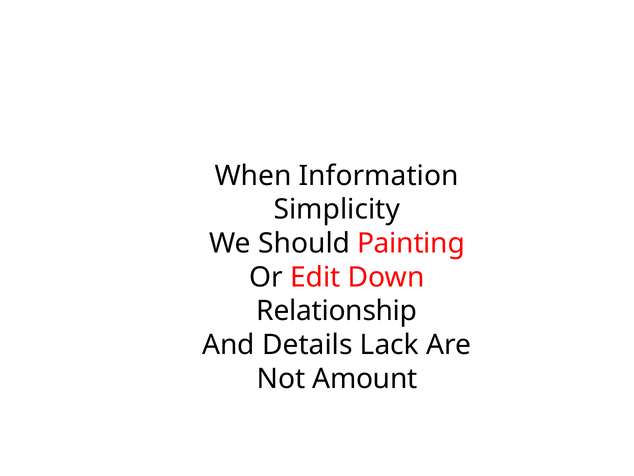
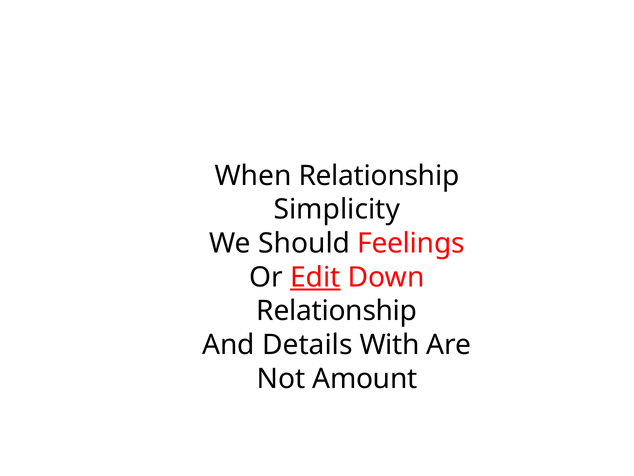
When Information: Information -> Relationship (379, 176)
Painting: Painting -> Feelings (411, 243)
Edit underline: none -> present (315, 277)
Lack: Lack -> With (390, 345)
